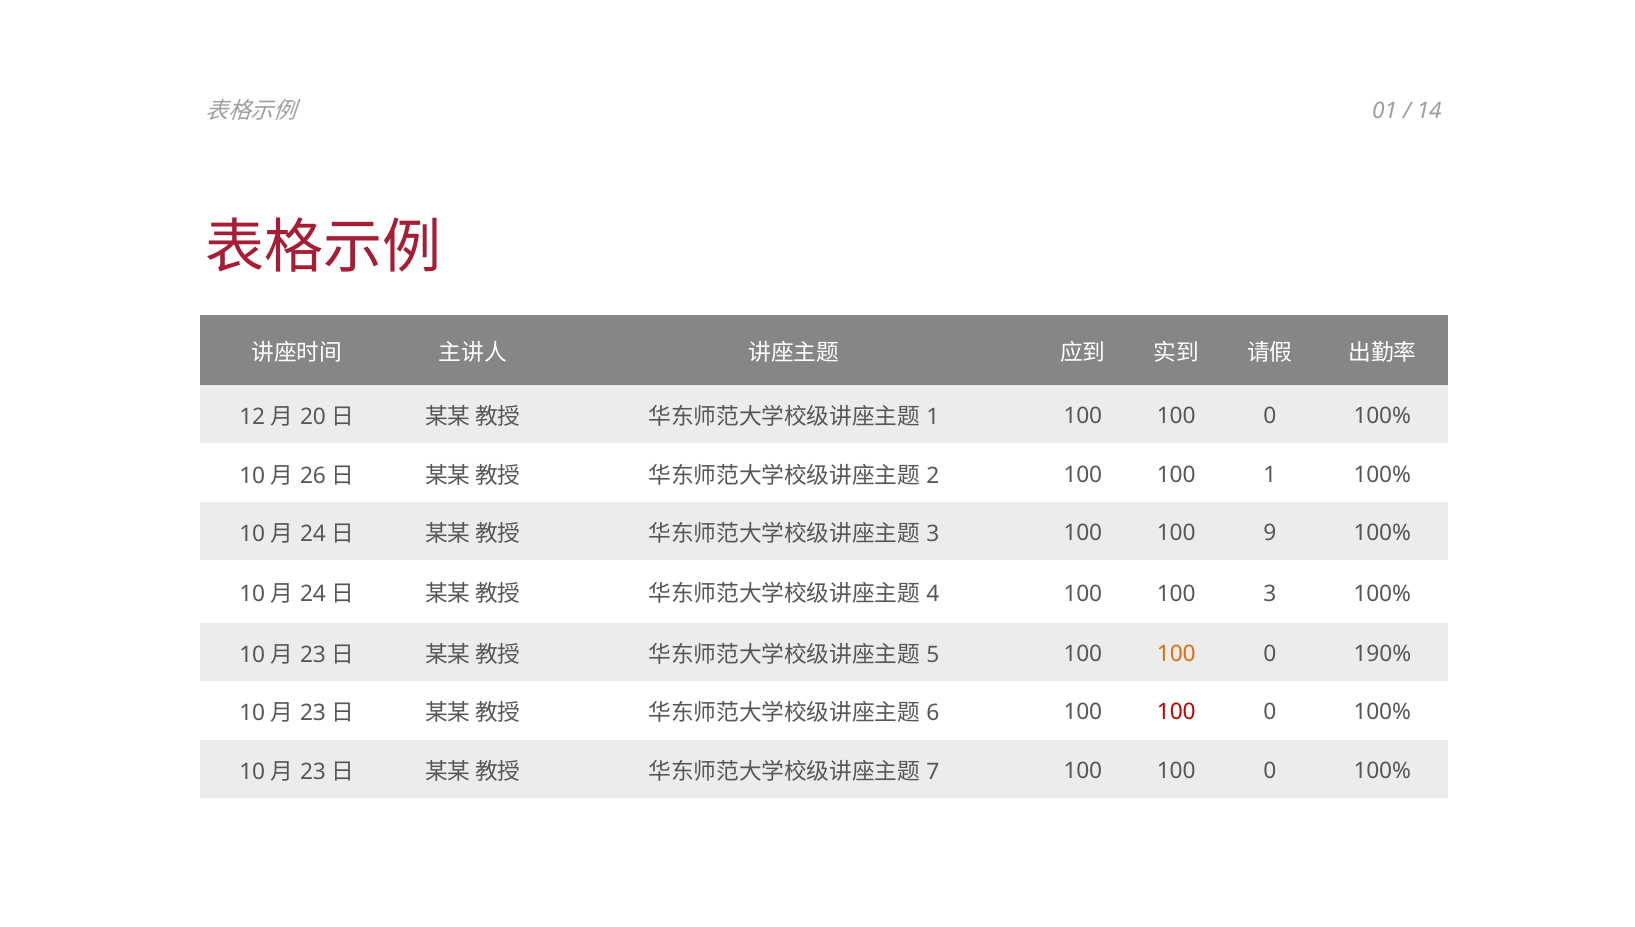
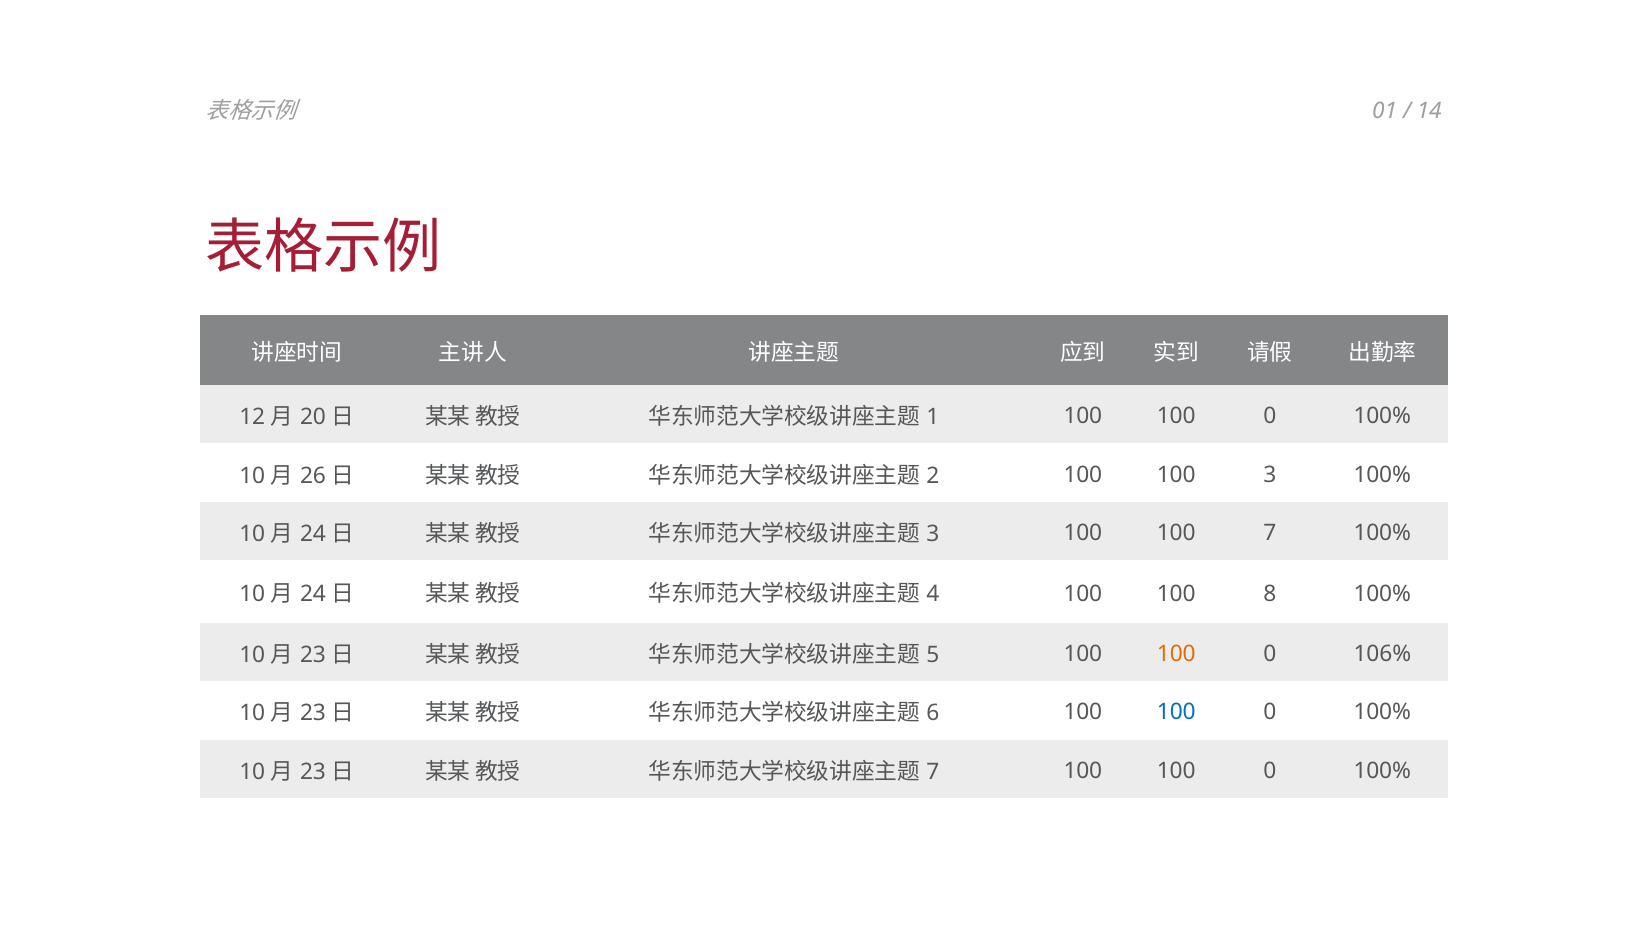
100 1: 1 -> 3 (1270, 475)
100 9: 9 -> 7 (1270, 533)
100 3: 3 -> 8 (1270, 594)
190%: 190% -> 106% (1382, 654)
100 colour: red -> blue (1176, 712)
